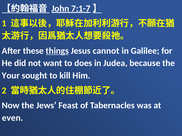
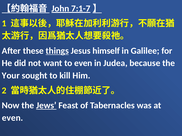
cannot: cannot -> himself (106, 51)
to does: does -> even (83, 63)
Jews underline: none -> present (46, 106)
